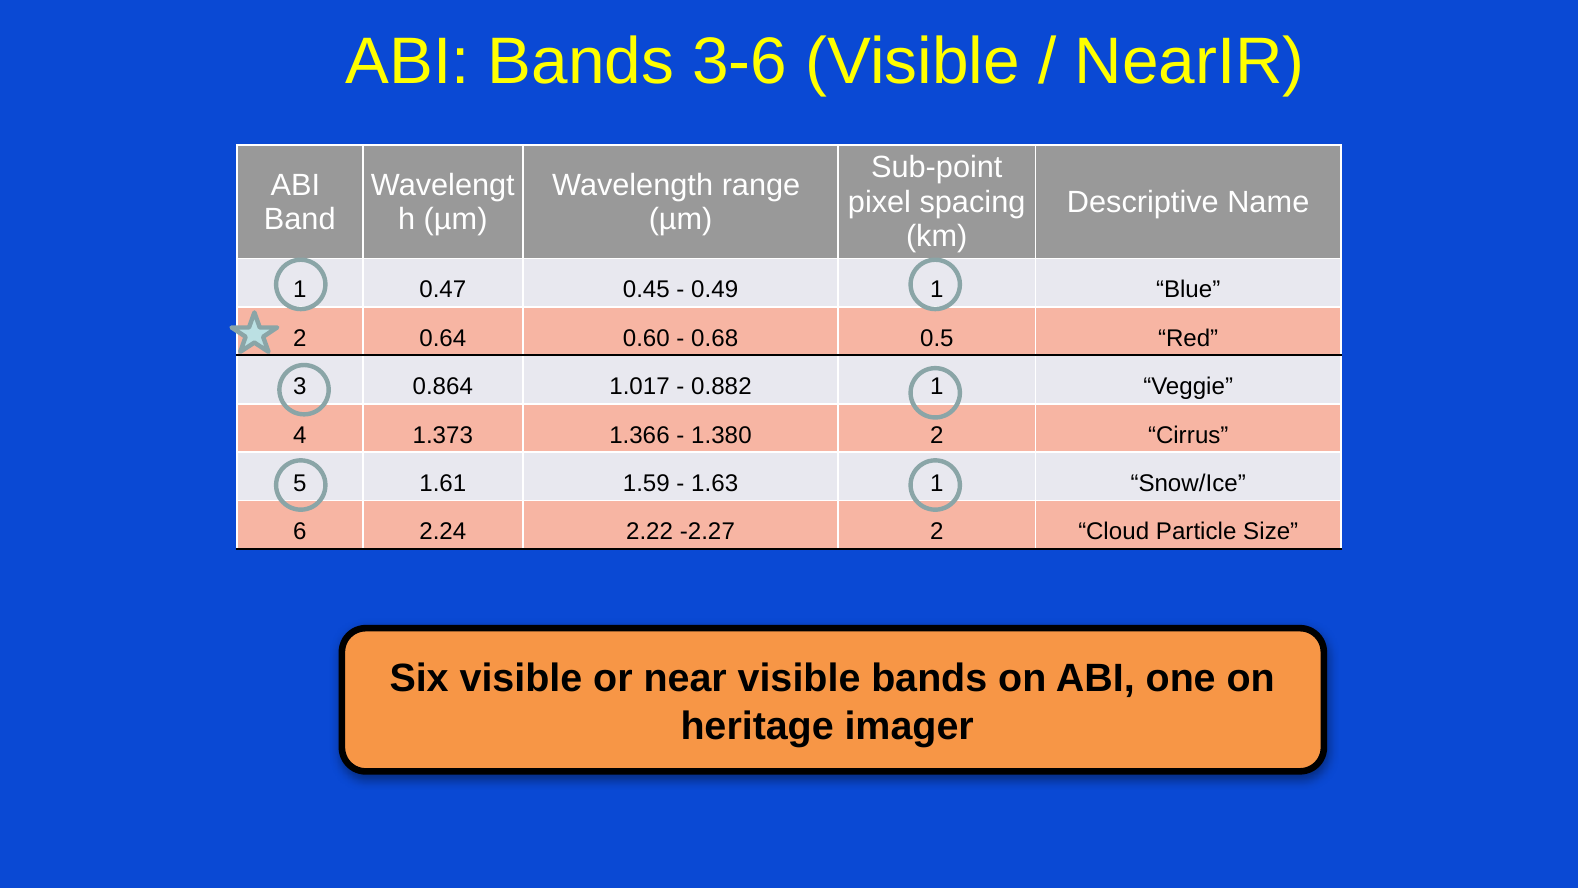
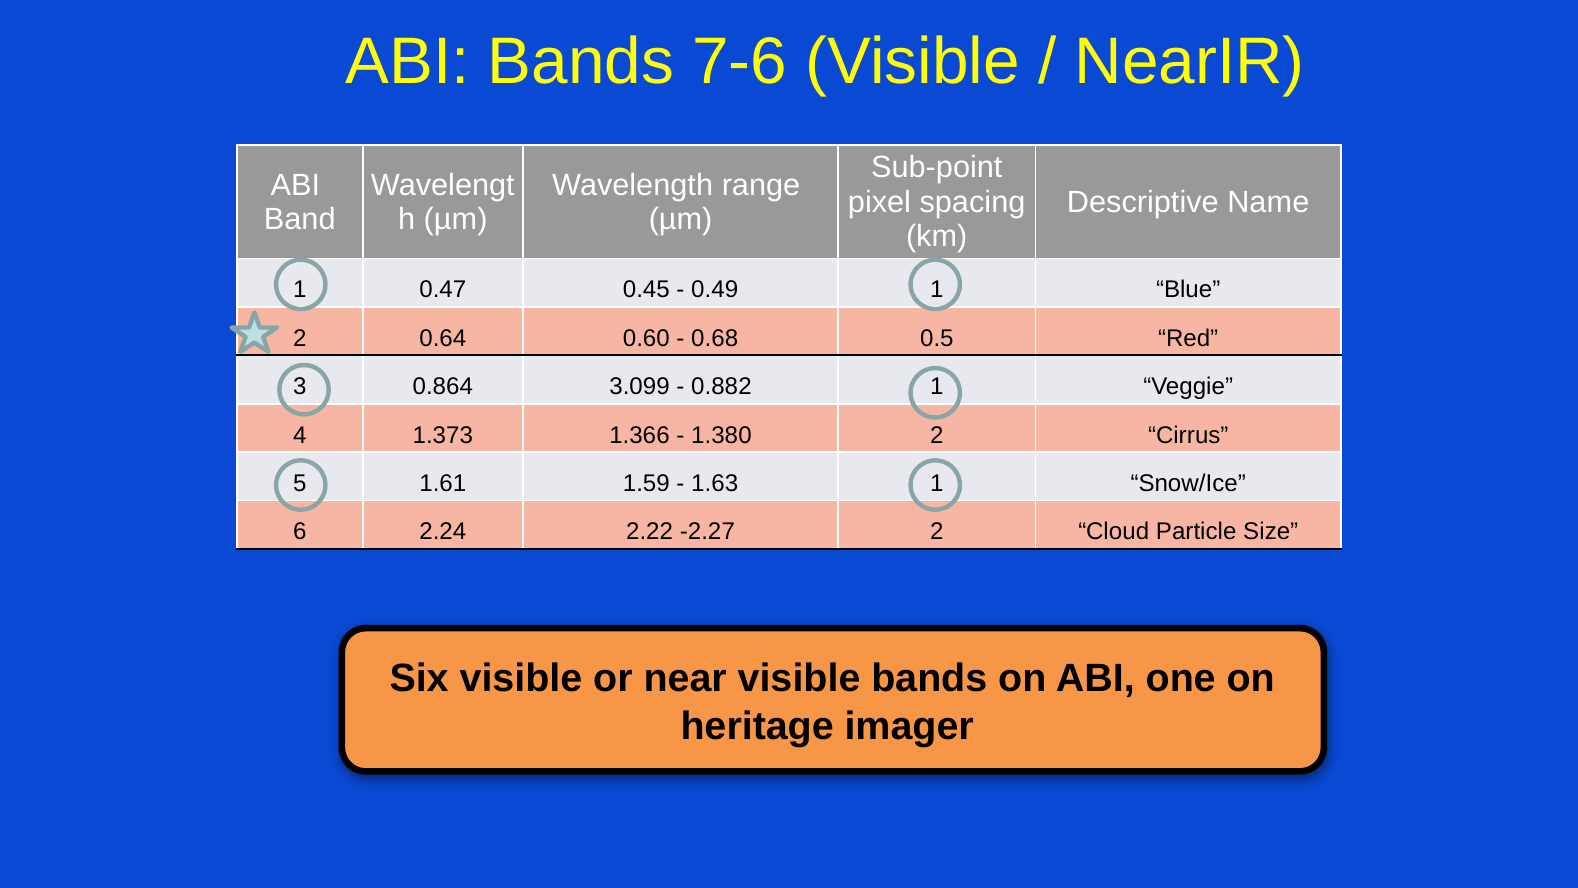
3-6: 3-6 -> 7-6 (740, 62)
1.017: 1.017 -> 3.099 (640, 386)
